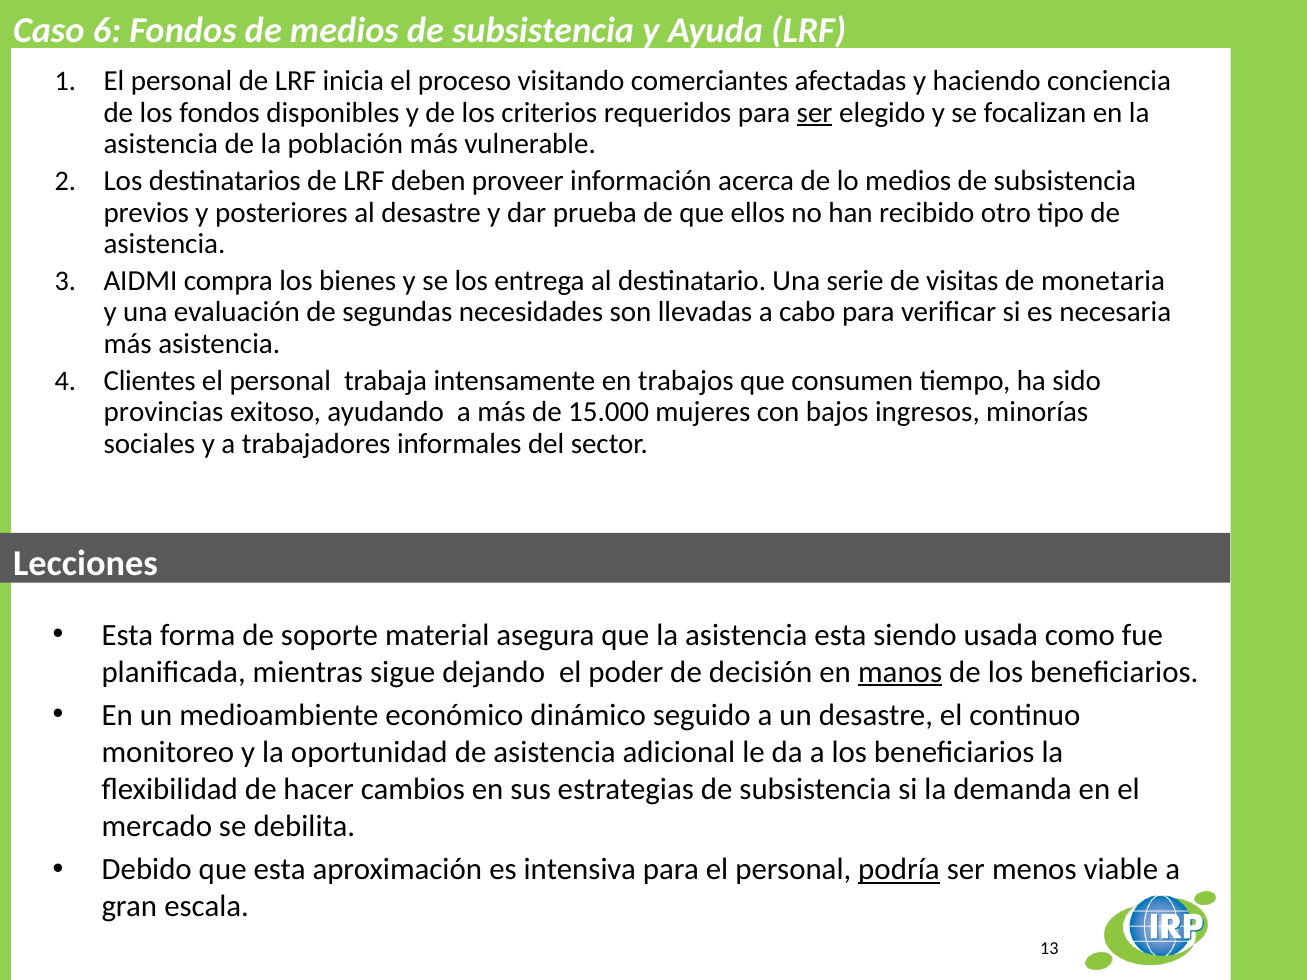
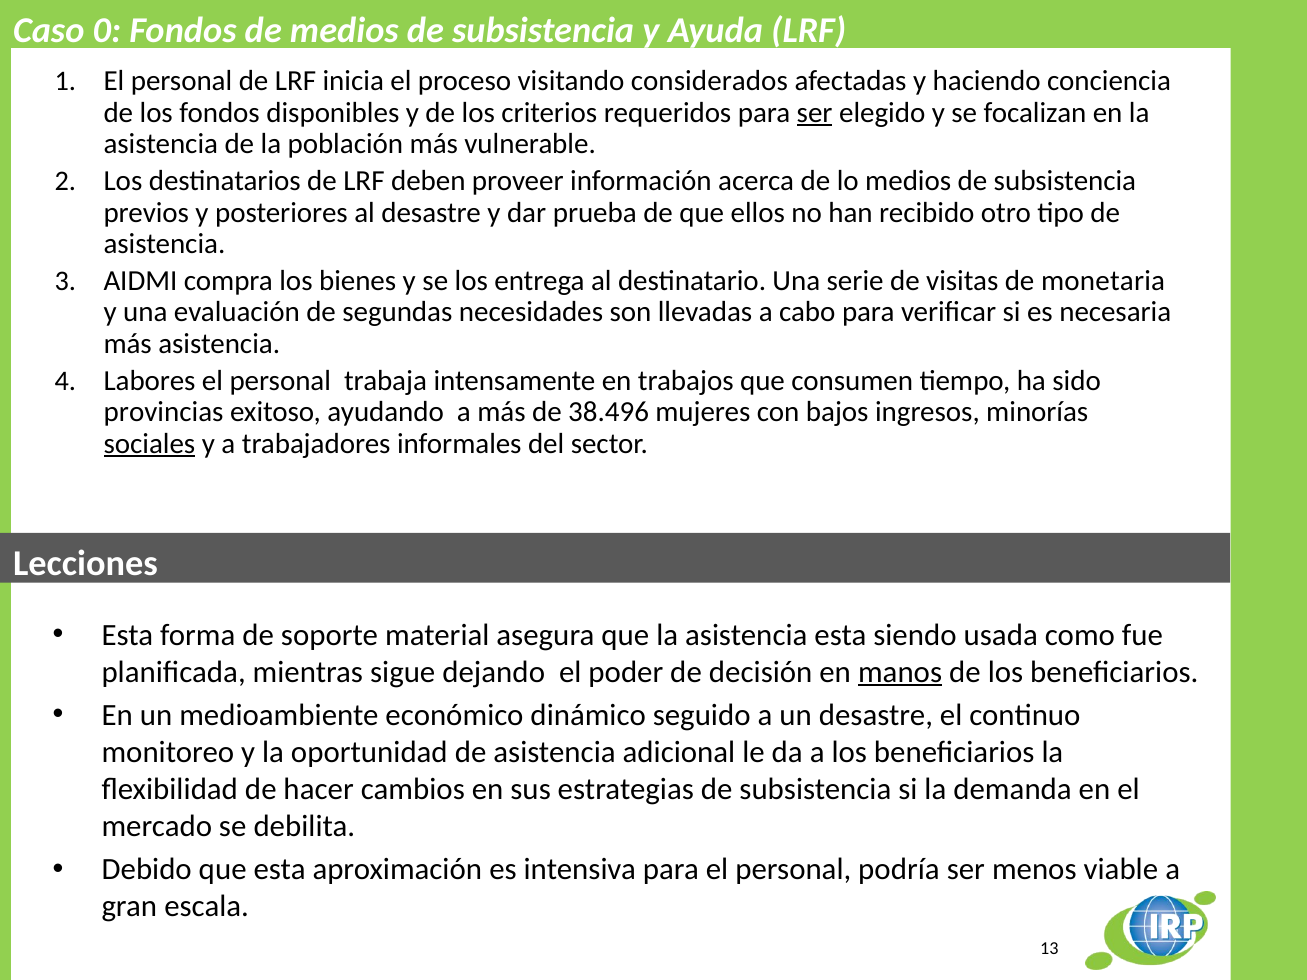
6: 6 -> 0 (107, 31)
comerciantes: comerciantes -> considerados (709, 81)
Clientes: Clientes -> Labores (150, 381)
15.000: 15.000 -> 38.496 (609, 412)
sociales underline: none -> present (149, 444)
podría underline: present -> none (899, 870)
